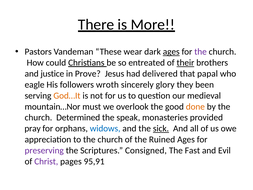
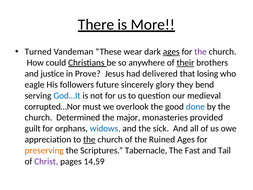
Pastors: Pastors -> Turned (38, 52)
entreated: entreated -> anywhere (147, 63)
papal: papal -> losing (208, 74)
wroth: wroth -> future (107, 85)
been: been -> bend (205, 85)
God…It colour: orange -> blue (67, 95)
mountain…Nor: mountain…Nor -> corrupted…Nor (53, 106)
done colour: orange -> blue (195, 106)
speak: speak -> major (128, 117)
pray: pray -> guilt (33, 128)
sick underline: present -> none (161, 128)
the underline: none -> present (89, 139)
preserving colour: purple -> orange (44, 150)
Consigned: Consigned -> Tabernacle (146, 150)
Evil: Evil -> Tail (224, 150)
95,91: 95,91 -> 14,59 (94, 161)
